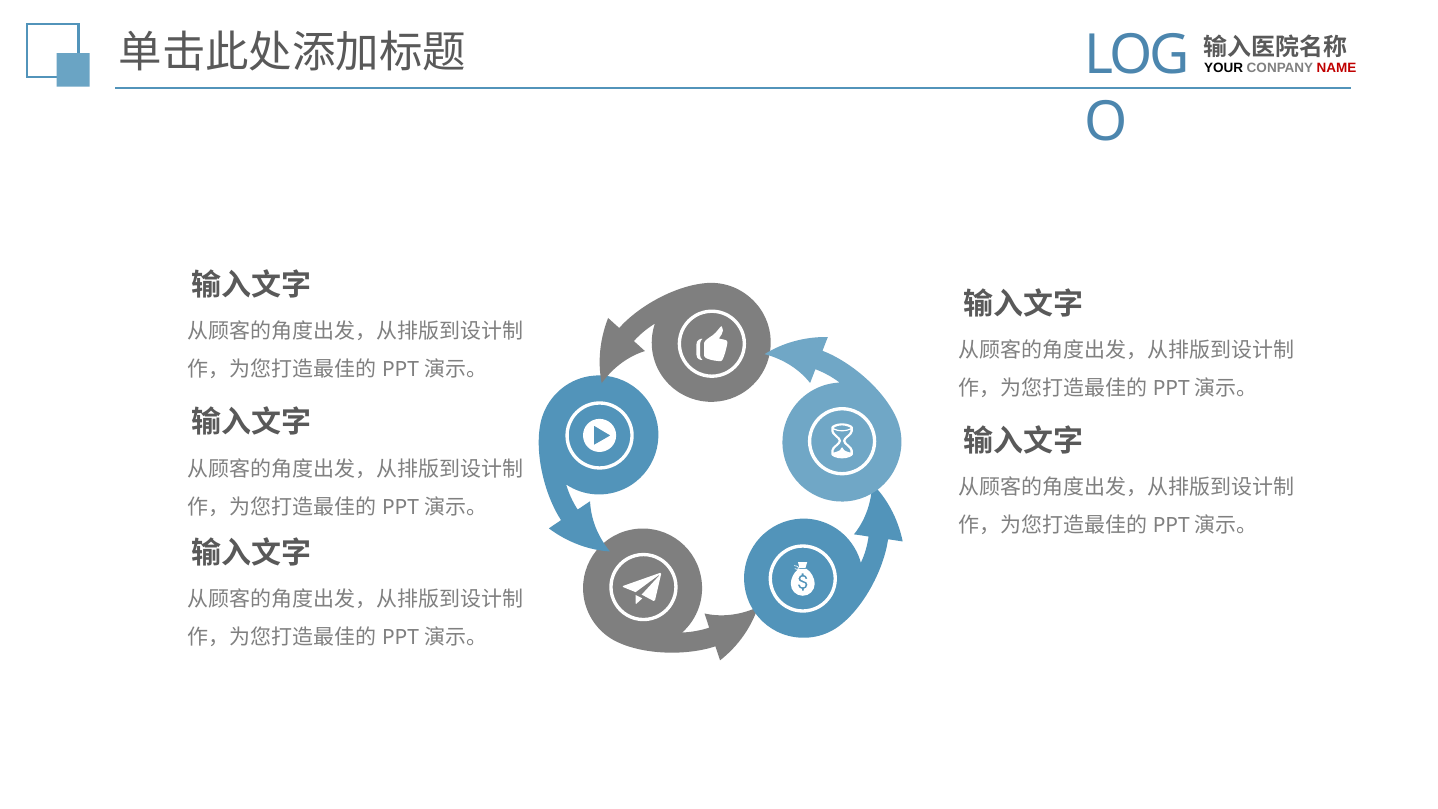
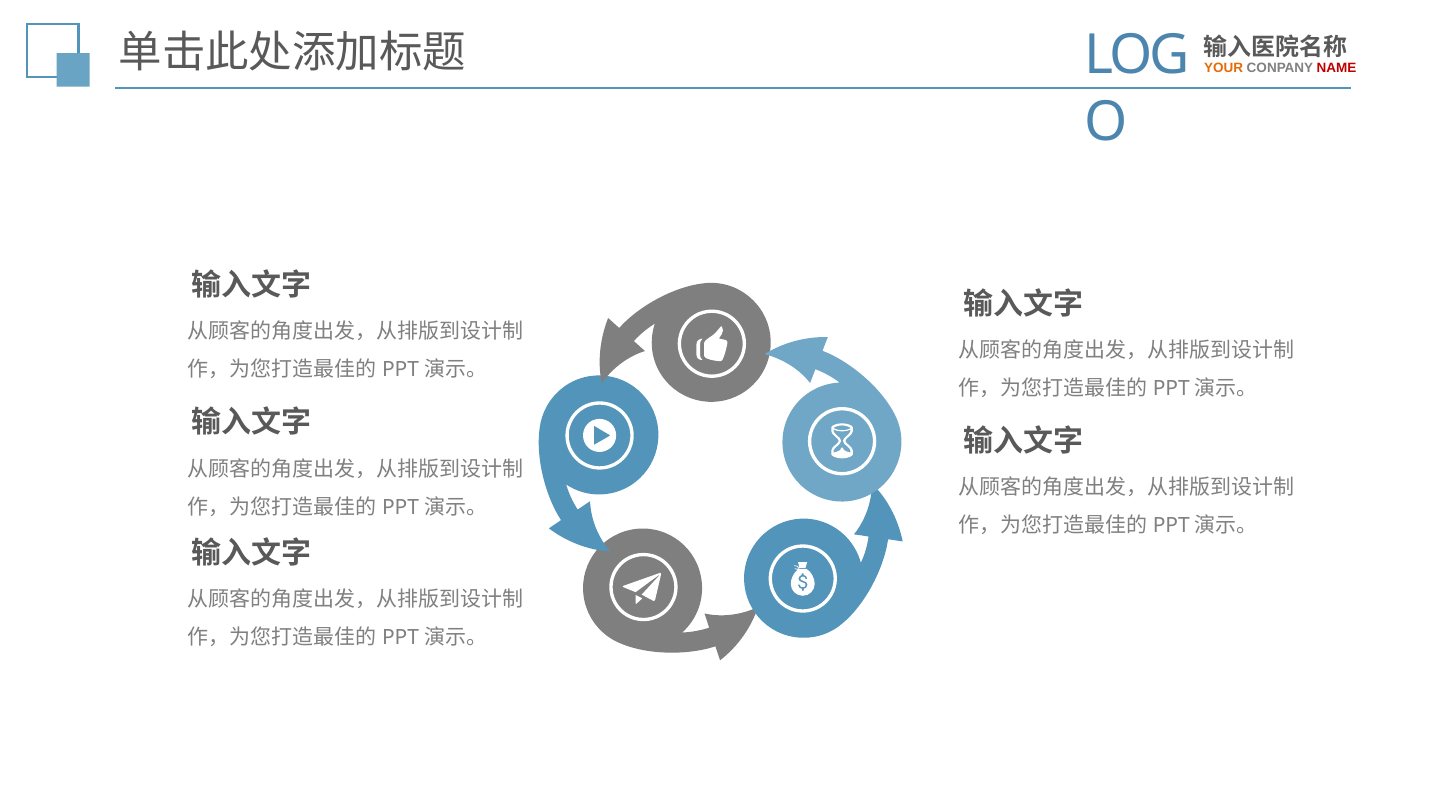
YOUR colour: black -> orange (1224, 68)
